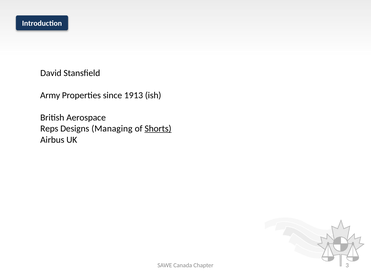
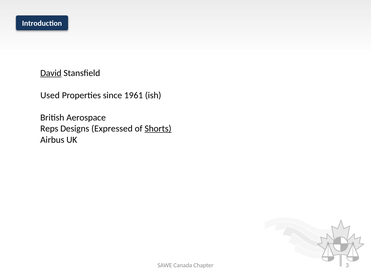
David underline: none -> present (51, 73)
Army: Army -> Used (50, 95)
1913: 1913 -> 1961 (134, 95)
Managing: Managing -> Expressed (112, 129)
